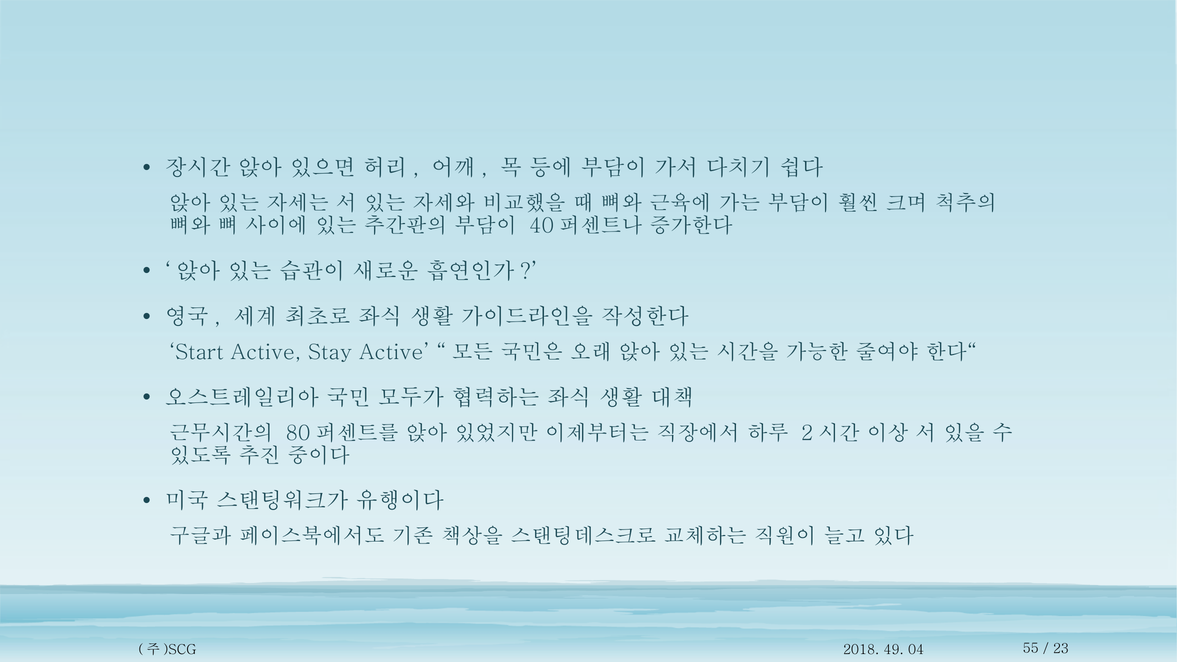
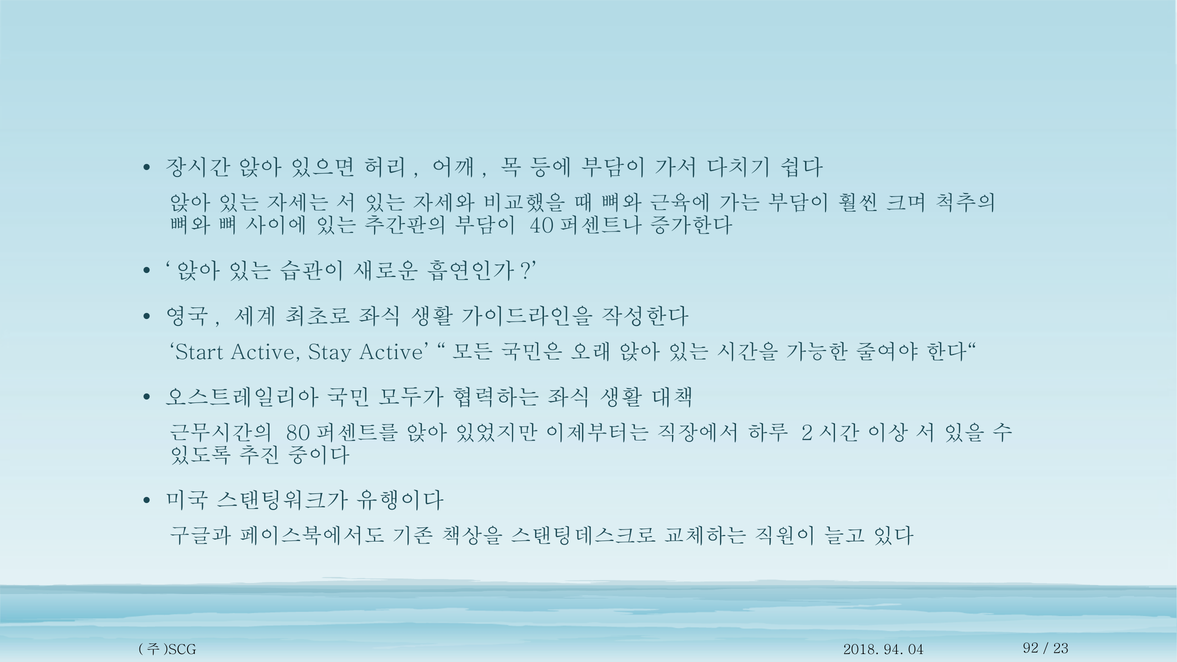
49: 49 -> 94 (894, 650)
55: 55 -> 92 (1031, 648)
